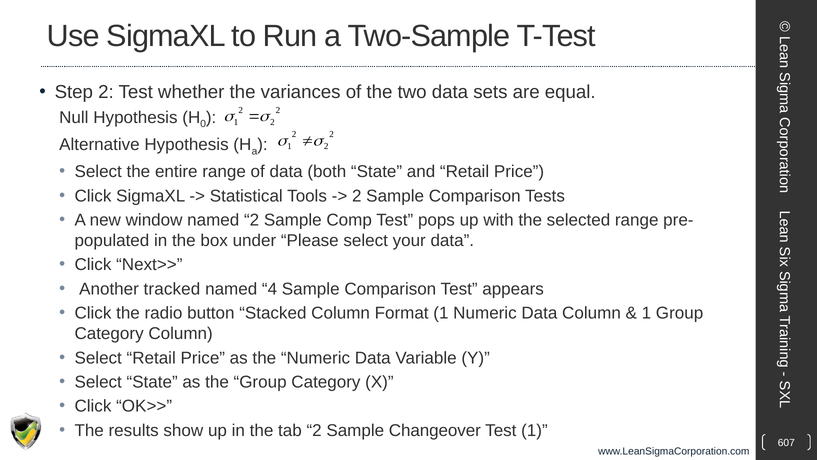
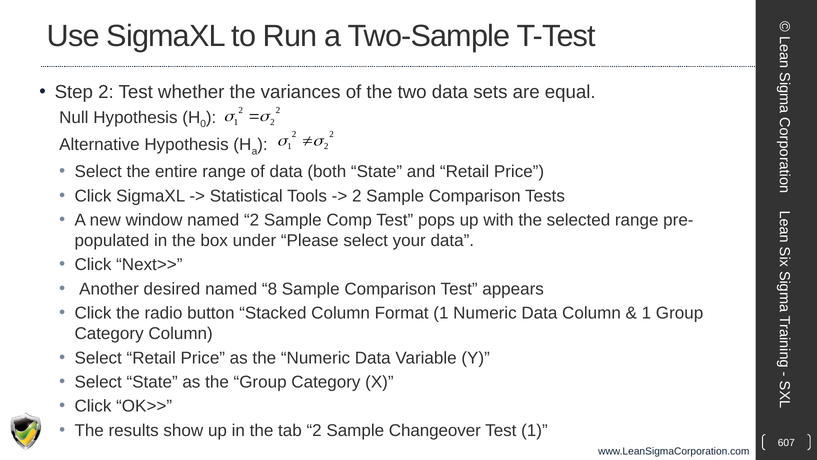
tracked: tracked -> desired (172, 289)
4: 4 -> 8 (270, 289)
